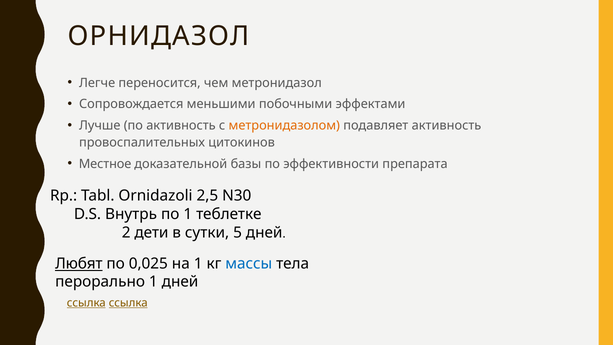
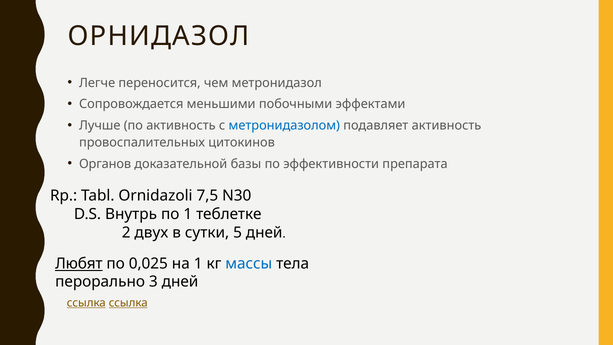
метронидазолом colour: orange -> blue (284, 126)
Местное: Местное -> Органов (105, 164)
2,5: 2,5 -> 7,5 (207, 196)
дети: дети -> двух (151, 232)
перорально 1: 1 -> 3 (153, 282)
